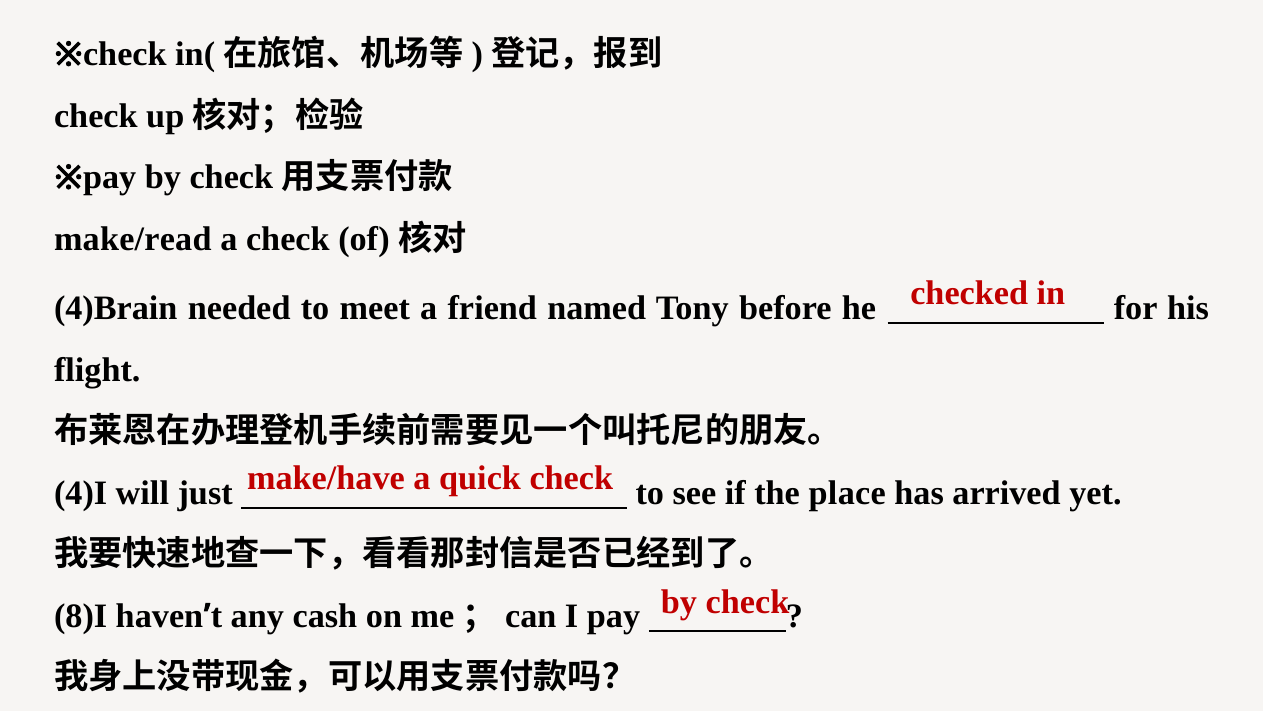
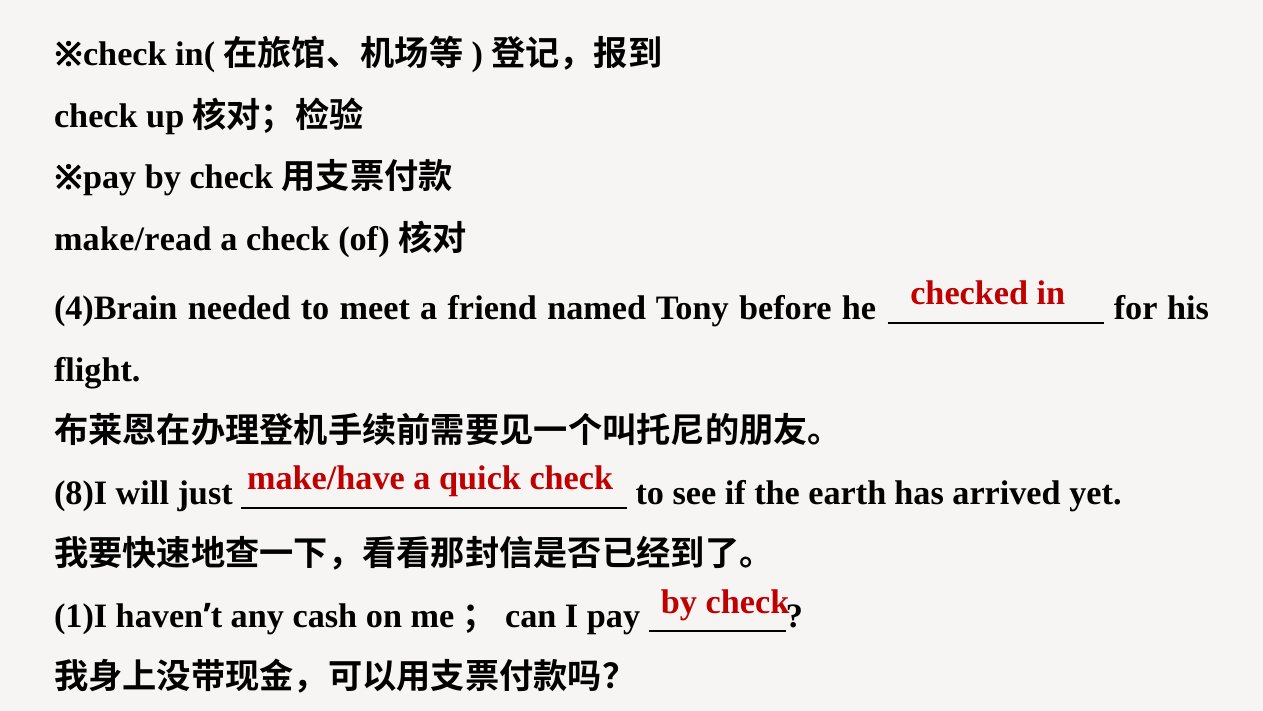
4)I: 4)I -> 8)I (81, 493)
place: place -> earth (847, 493)
8)I: 8)I -> 1)I (81, 616)
